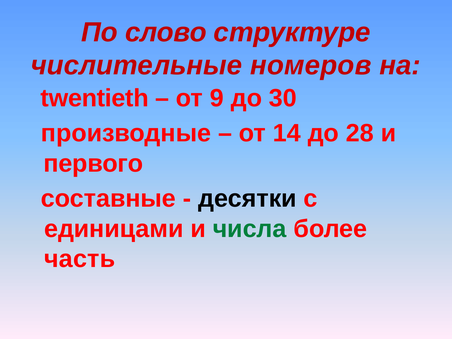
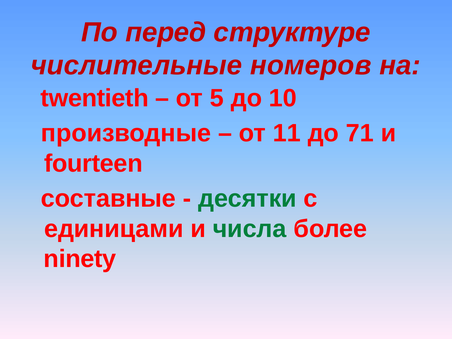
слово: слово -> перед (166, 32)
9: 9 -> 5 (217, 98)
30: 30 -> 10 (283, 98)
14: 14 -> 11 (287, 133)
28: 28 -> 71 (360, 133)
первого: первого -> fourteen (93, 163)
десятки colour: black -> green (247, 199)
часть: часть -> ninety (80, 259)
